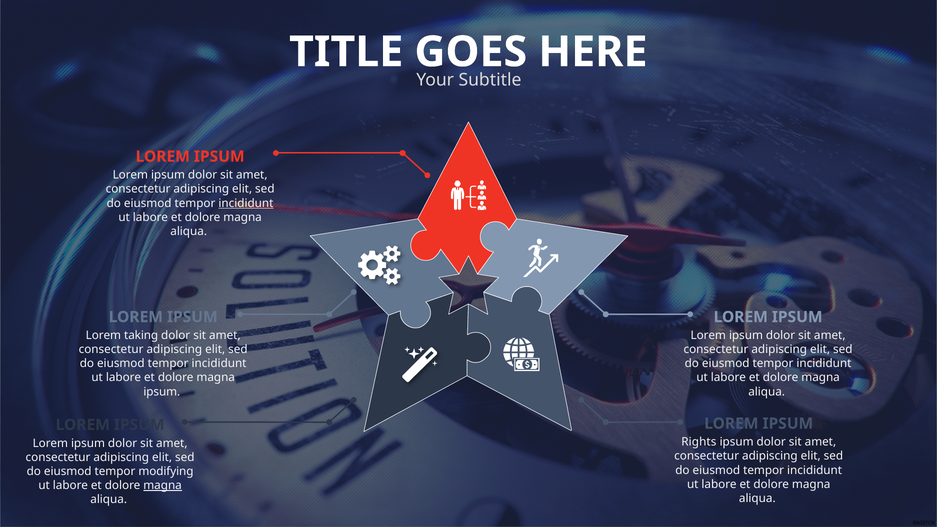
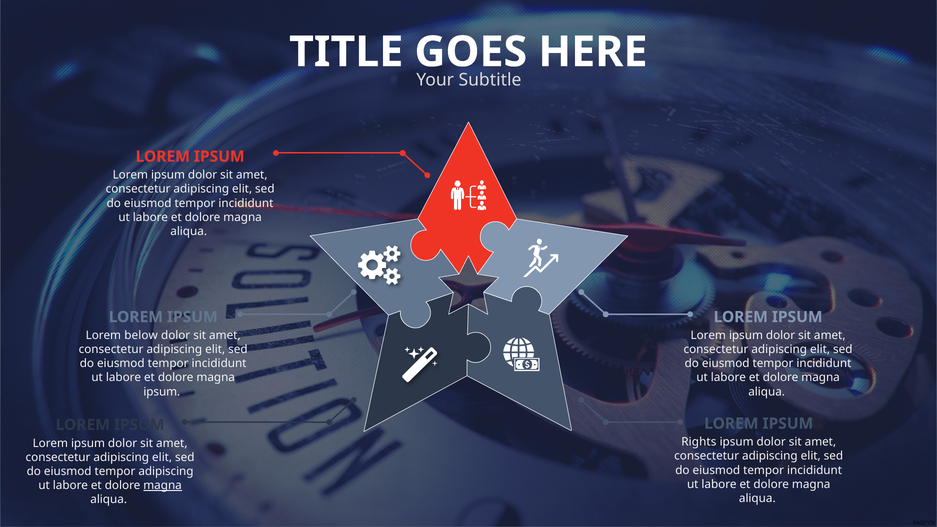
incididunt underline: present -> none (246, 203)
taking: taking -> below (141, 336)
tempor modifying: modifying -> adipiscing (166, 471)
